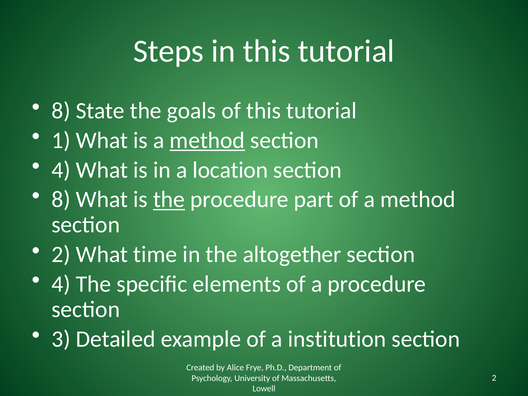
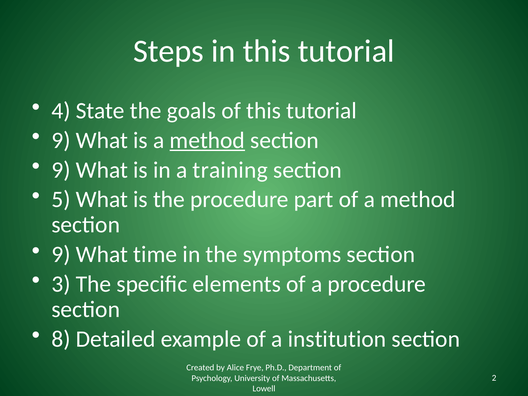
8: 8 -> 4 (61, 111)
1: 1 -> 9 (61, 140)
4: 4 -> 9 (61, 170)
location: location -> training (230, 170)
8: 8 -> 5 (61, 200)
the underline: present -> none (169, 200)
2: 2 -> 9 (61, 254)
altogether: altogether -> symptoms (292, 254)
4: 4 -> 3 (61, 284)
3: 3 -> 8 (61, 339)
